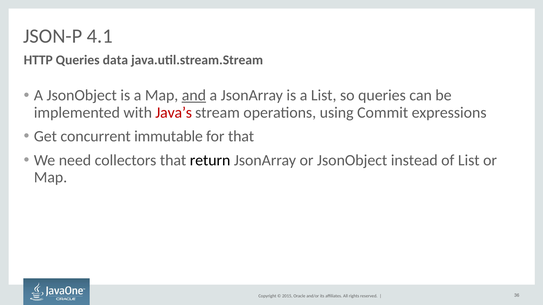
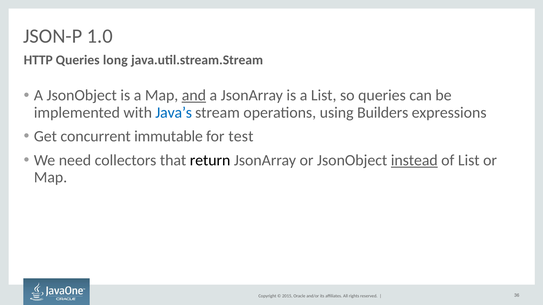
4.1: 4.1 -> 1.0 (100, 36)
data: data -> long (115, 60)
Java’s colour: red -> blue (174, 113)
Commit: Commit -> Builders (383, 113)
for that: that -> test (241, 137)
instead underline: none -> present (414, 161)
